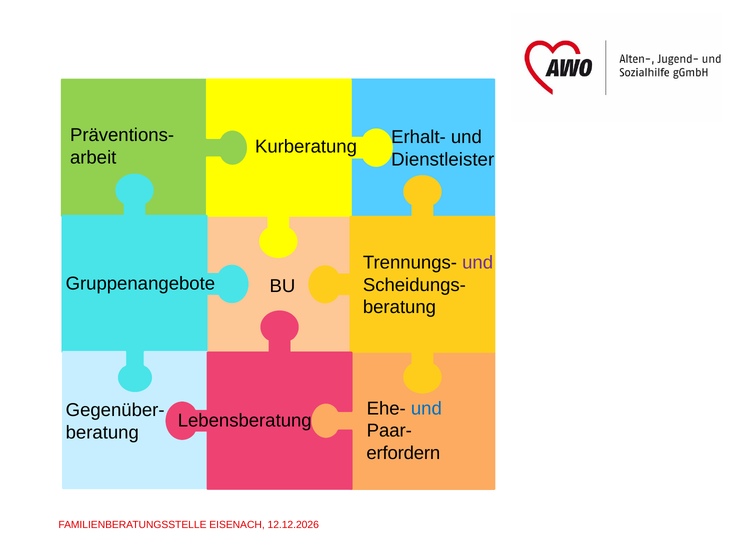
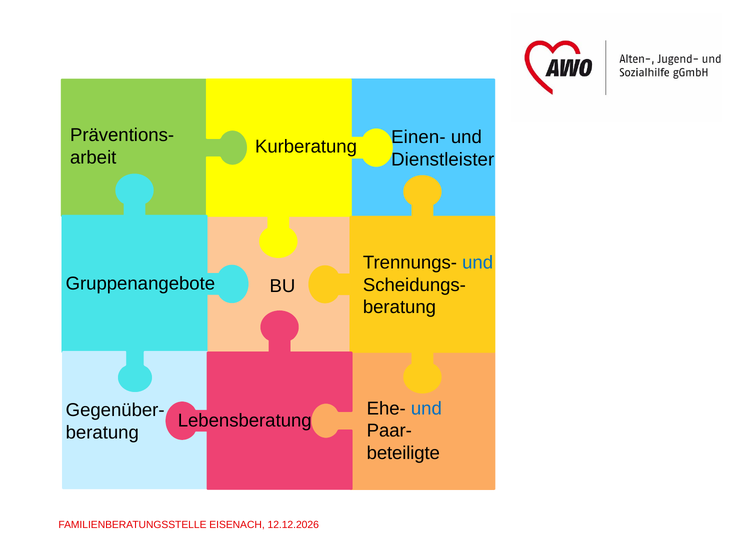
Erhalt-: Erhalt- -> Einen- (418, 137)
und colour: purple -> blue (478, 262)
erfordern: erfordern -> beteiligte (403, 453)
